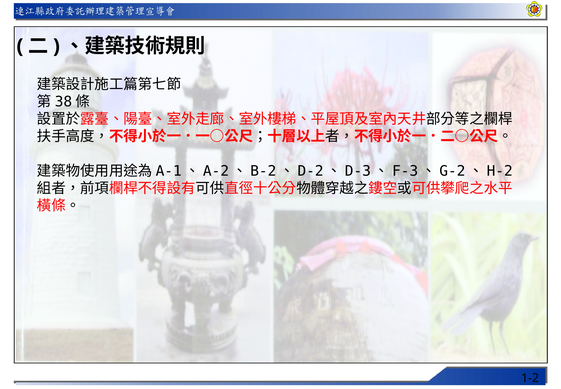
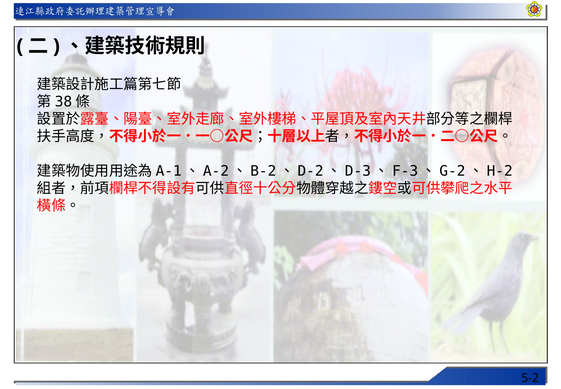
1-2: 1-2 -> 5-2 (530, 378)
